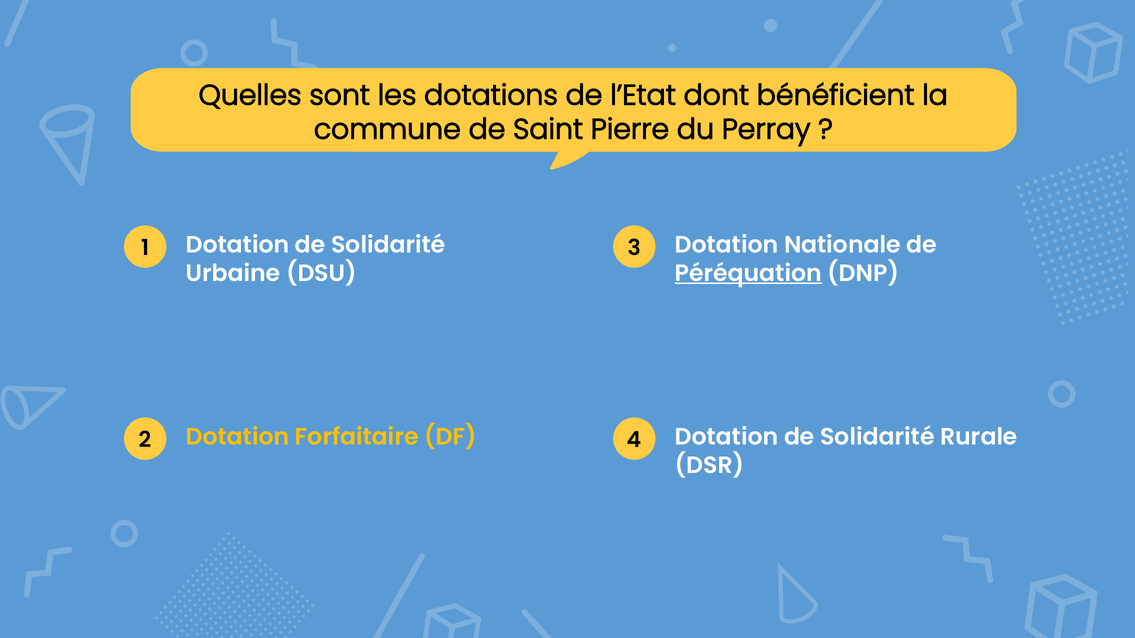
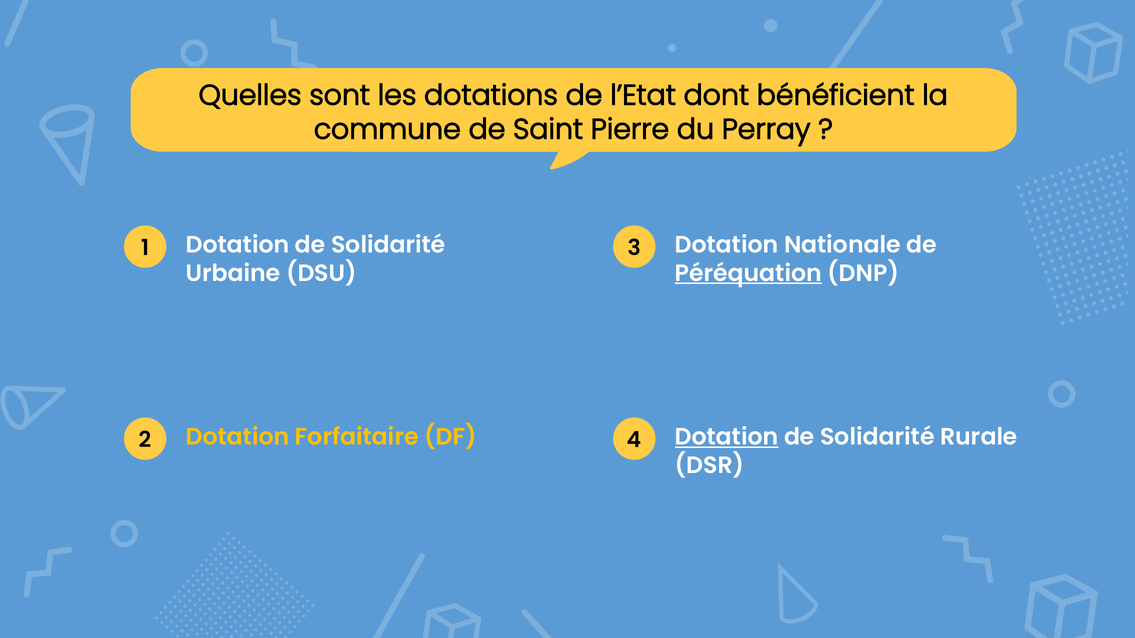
Dotation underline: none -> present (727, 437)
